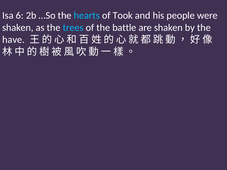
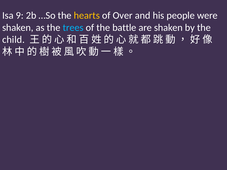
6: 6 -> 9 (20, 15)
hearts colour: light blue -> yellow (87, 15)
Took: Took -> Over (123, 15)
have: have -> child (14, 40)
